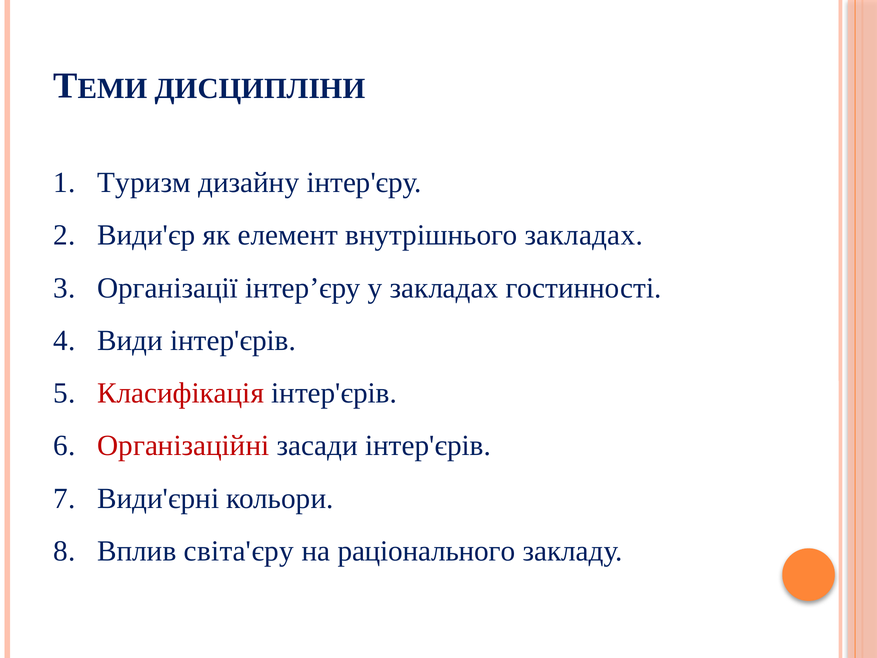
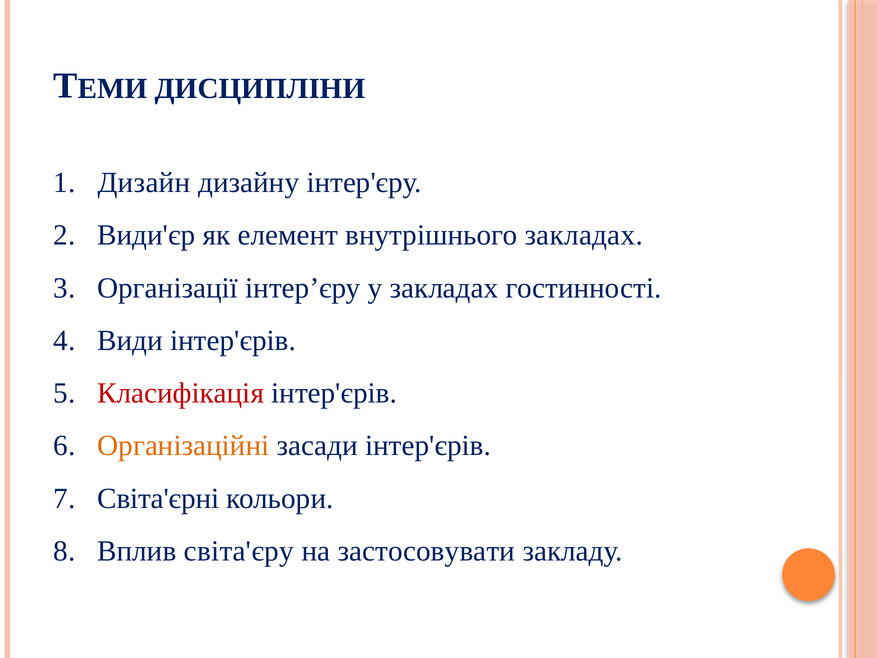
Туризм: Туризм -> Дизайн (144, 183)
Організаційні colour: red -> orange (183, 446)
Види'єрні: Види'єрні -> Світа'єрні (158, 498)
раціонального: раціонального -> застосовувати (426, 551)
